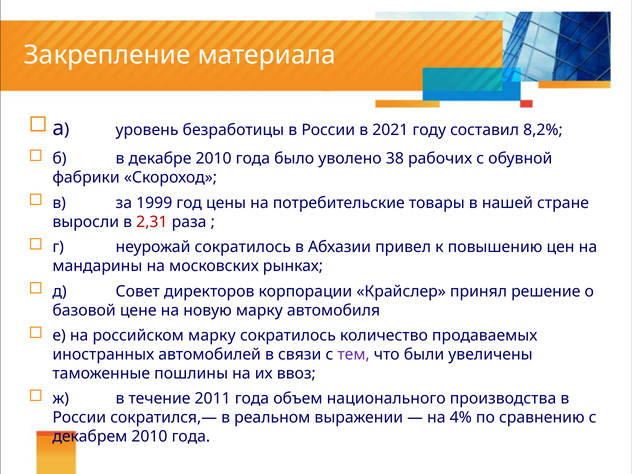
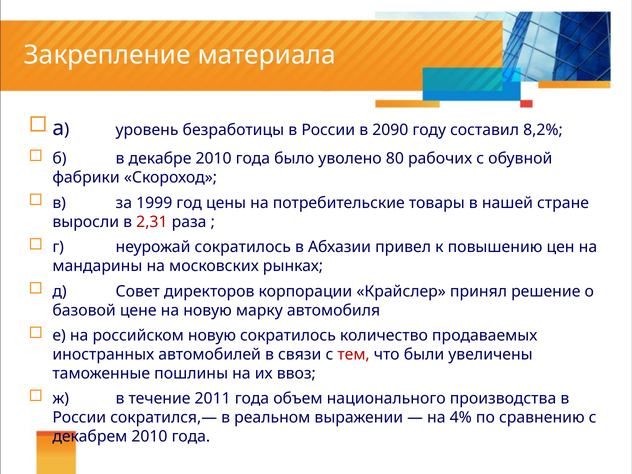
2021: 2021 -> 2090 (390, 130)
38: 38 -> 80 (395, 159)
российском марку: марку -> новую (212, 336)
тем colour: purple -> red (354, 355)
